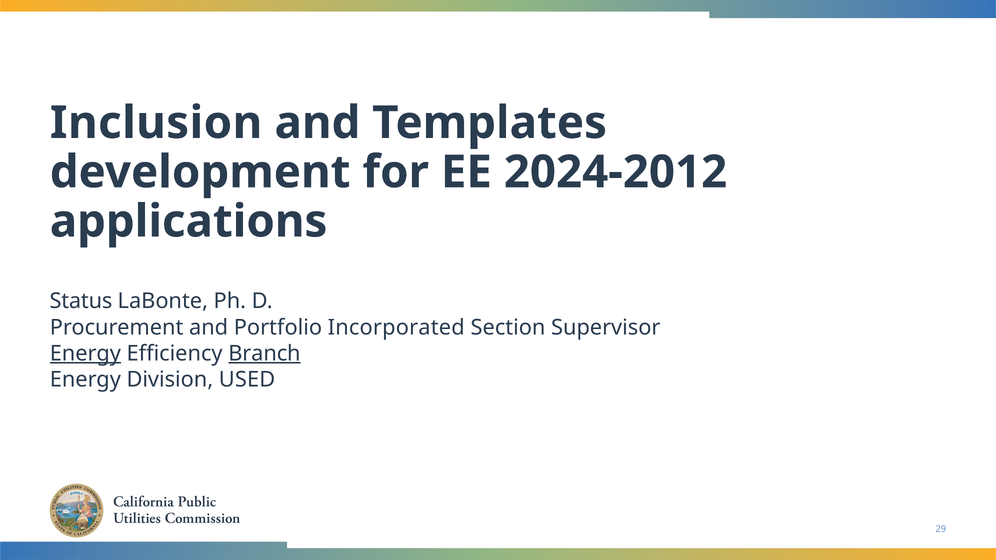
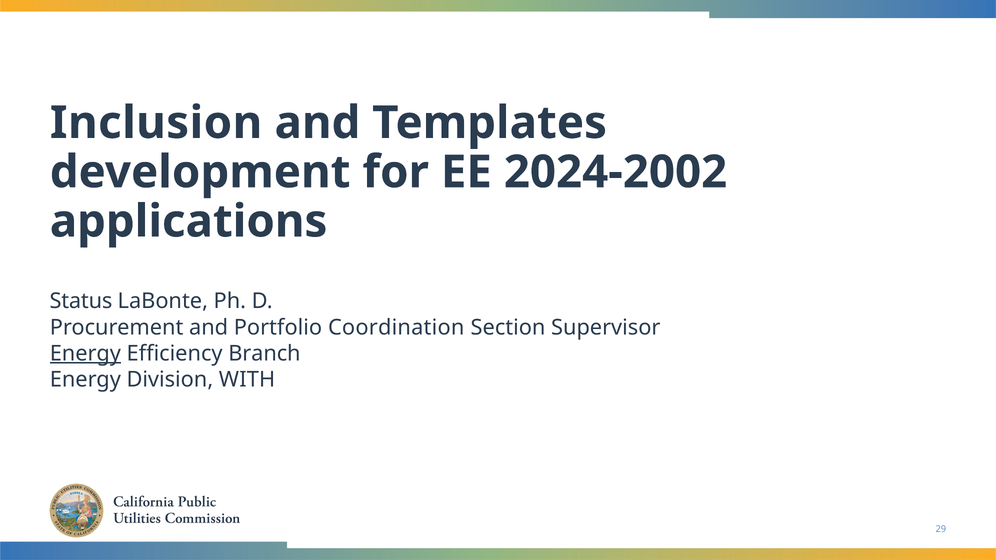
2024-2012: 2024-2012 -> 2024-2002 (616, 172)
Incorporated: Incorporated -> Coordination (396, 328)
Branch underline: present -> none (264, 354)
USED: USED -> WITH (247, 380)
